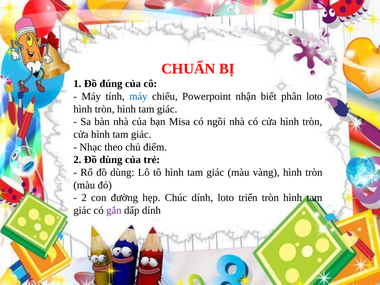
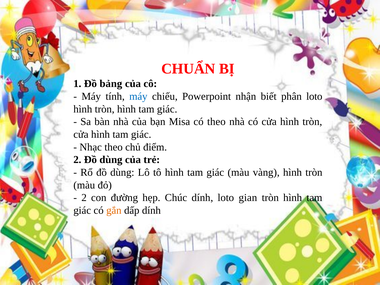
đúng: đúng -> bảng (111, 84)
có ngồi: ngồi -> theo (216, 122)
triển: triển -> gian (248, 198)
gắn colour: purple -> orange (114, 210)
